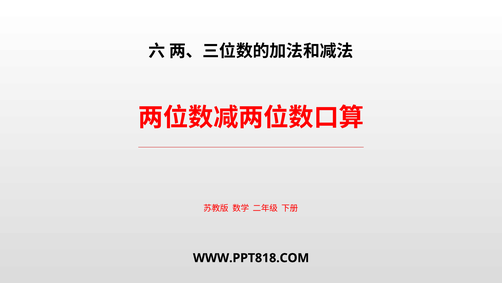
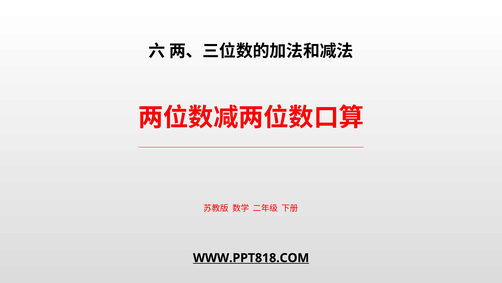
WWW.PPT818.COM underline: none -> present (251, 257)
